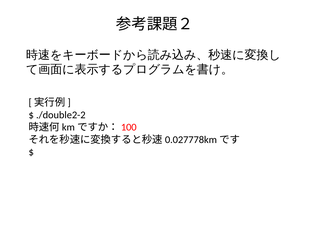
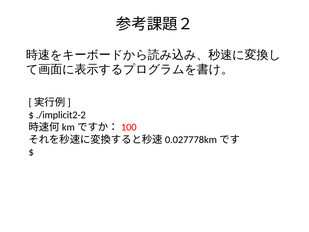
./double2-2: ./double2-2 -> ./implicit2-2 (61, 115)
